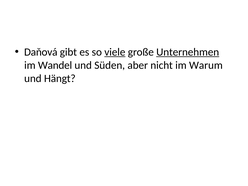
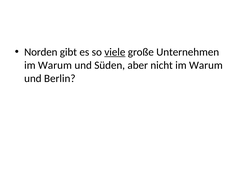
Daňová: Daňová -> Norden (41, 52)
Unternehmen underline: present -> none (188, 52)
Wandel: Wandel -> Warum (55, 65)
Hängt: Hängt -> Berlin (60, 78)
